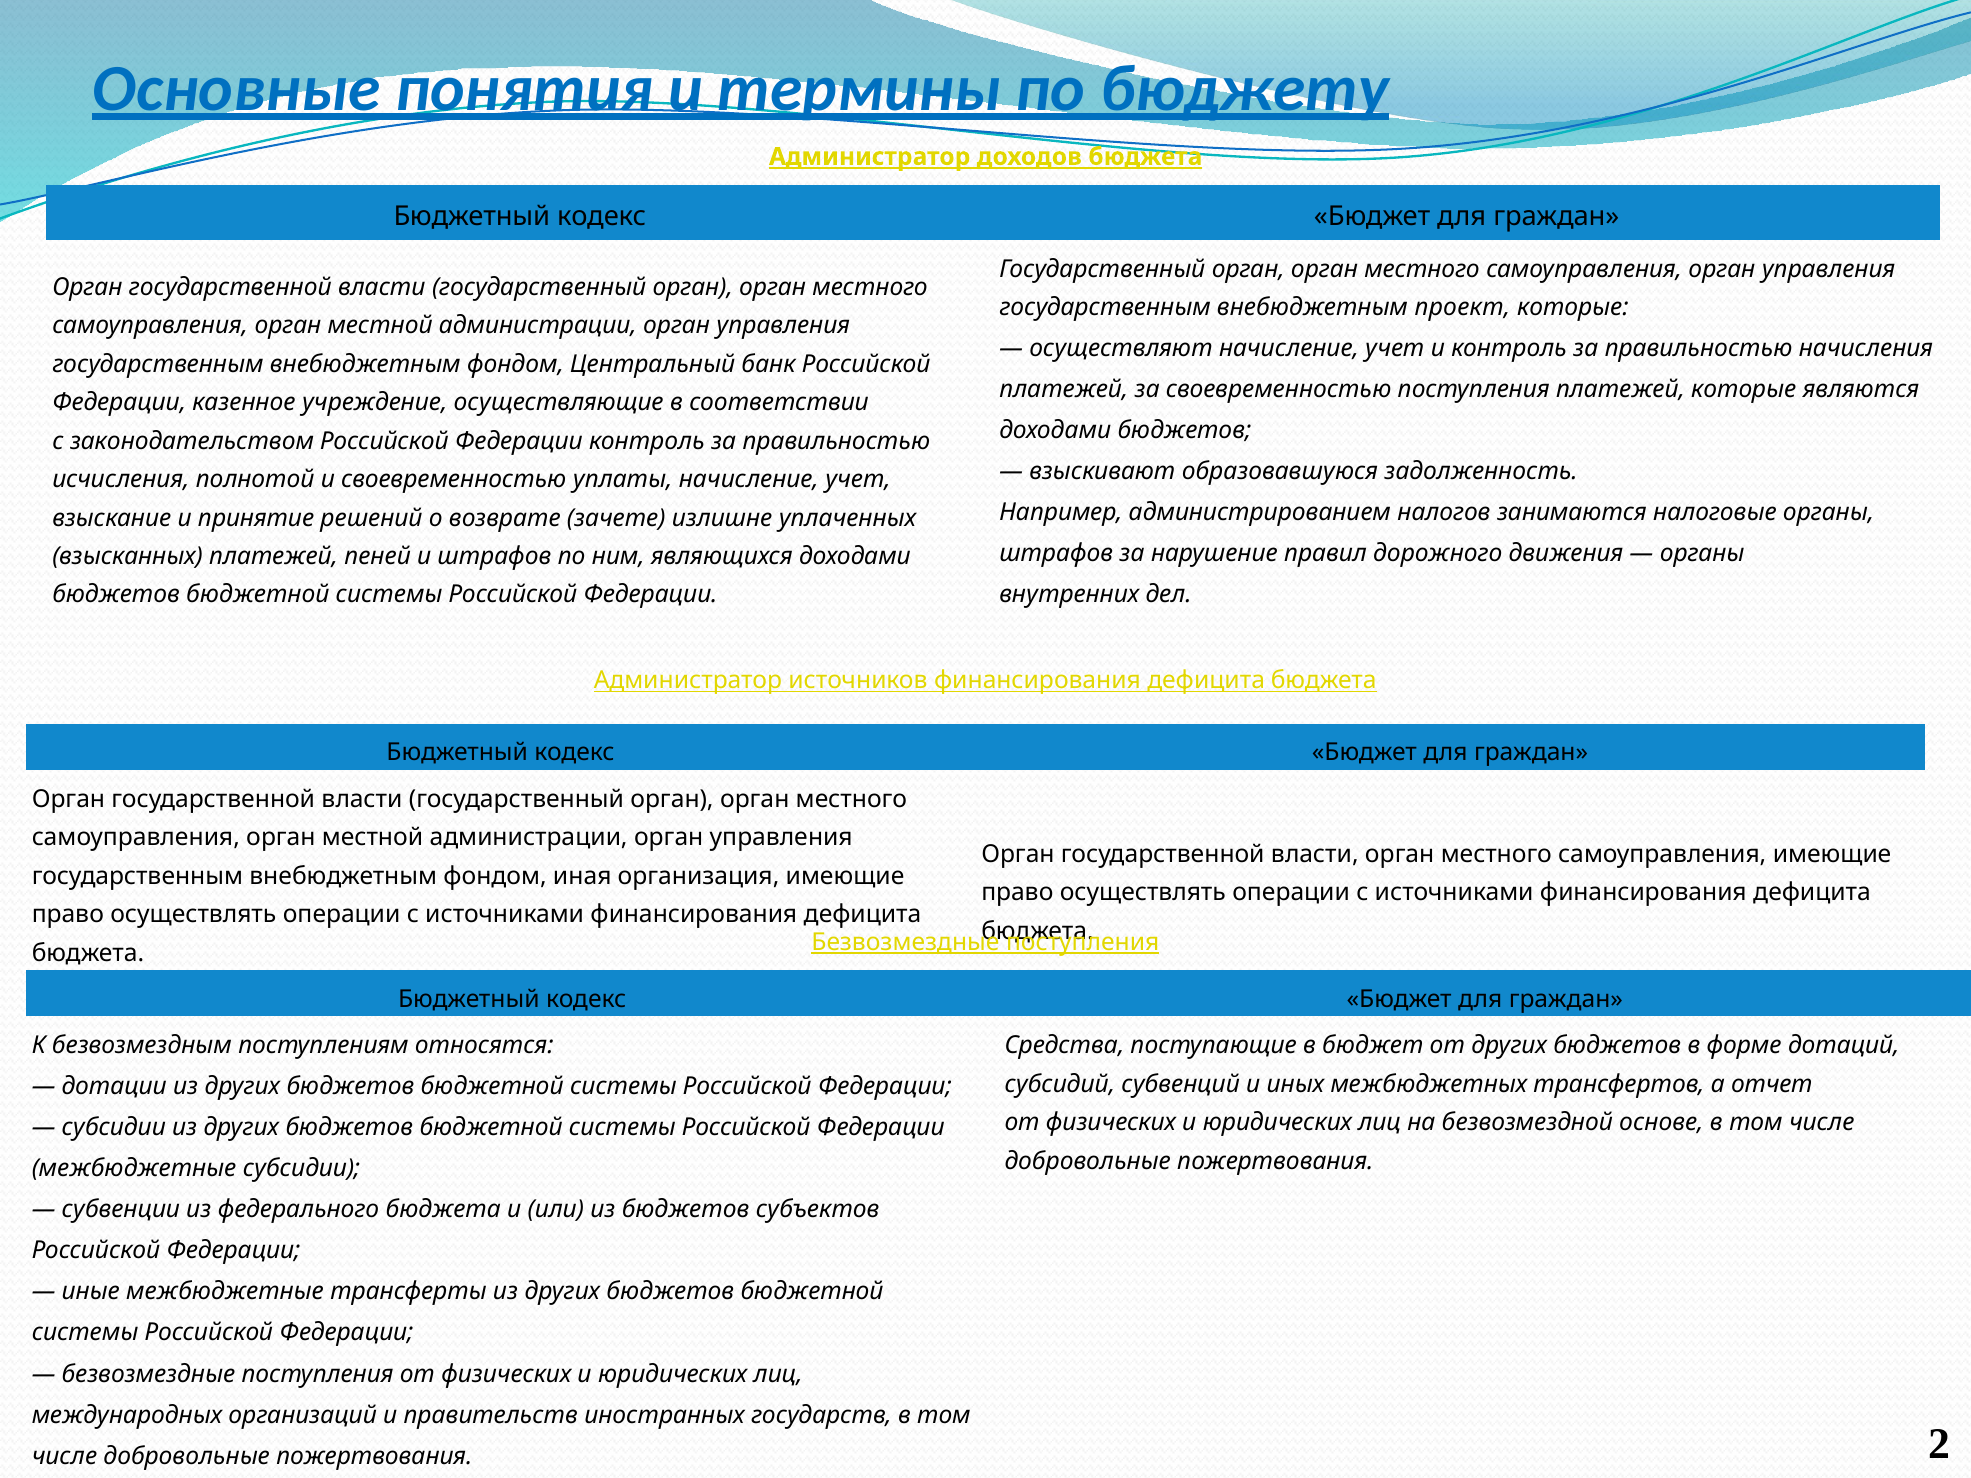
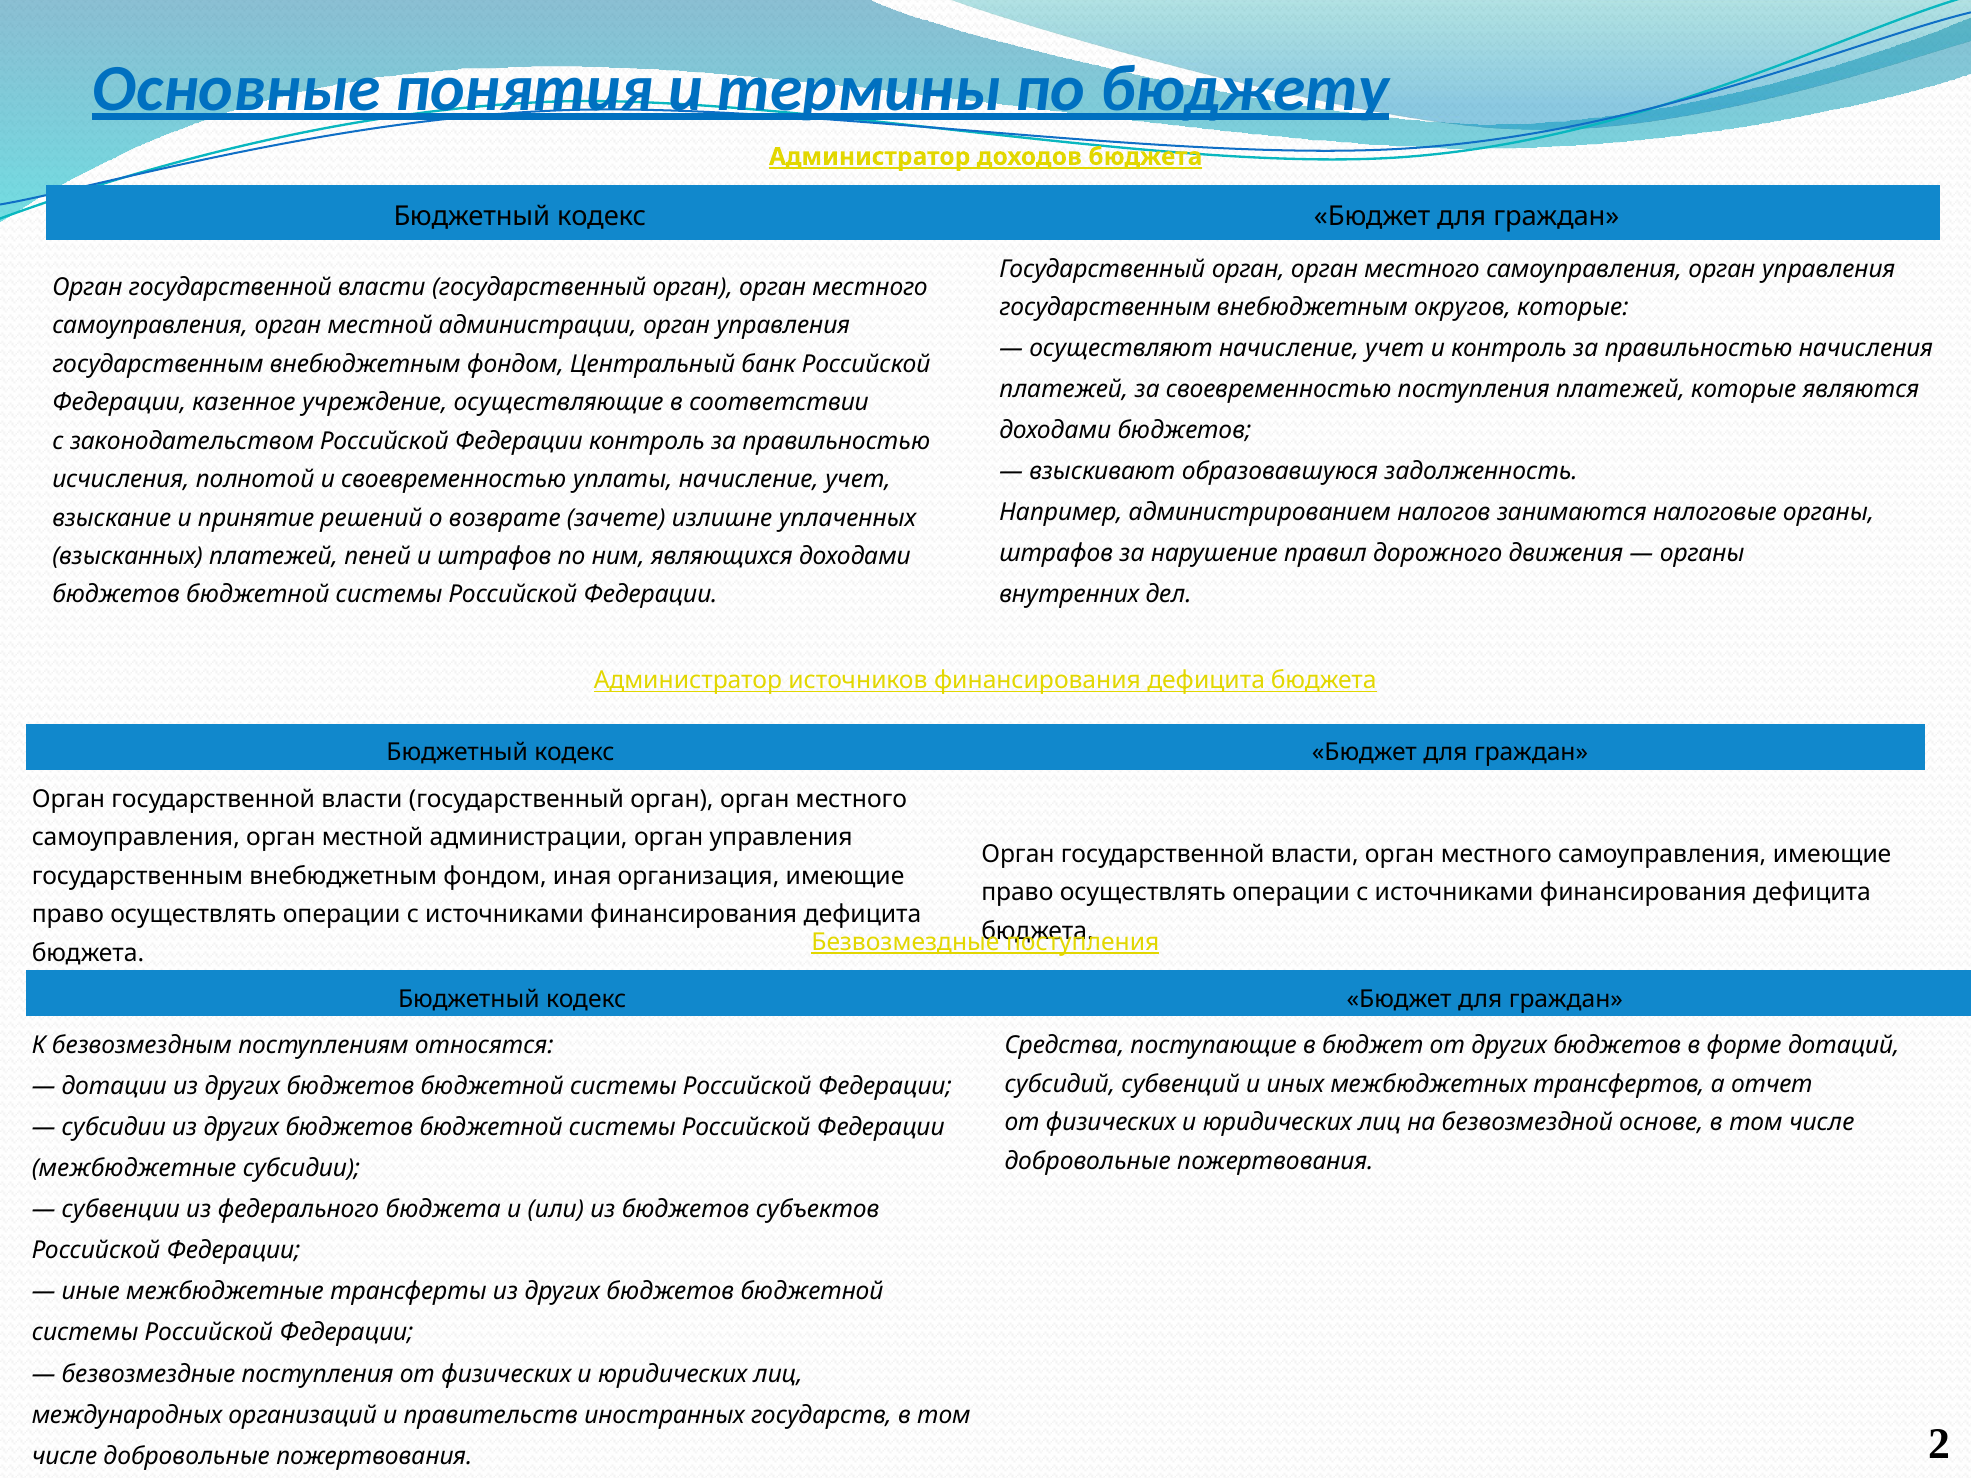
проект: проект -> округов (1463, 308)
